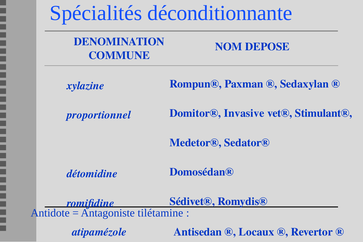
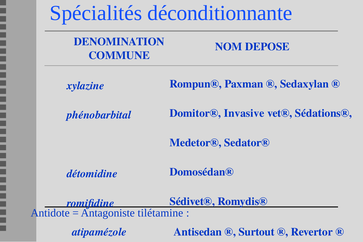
Stimulant®: Stimulant® -> Sédations® (323, 113)
proportionnel: proportionnel -> phénobarbital (99, 115)
Locaux: Locaux -> Surtout (257, 232)
